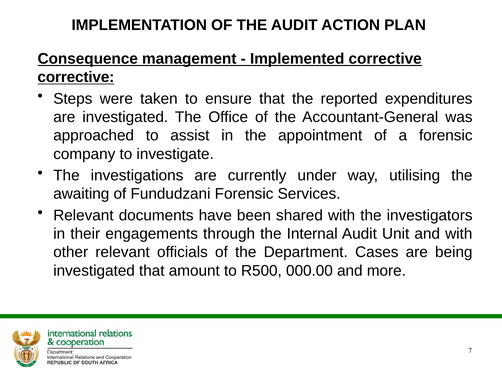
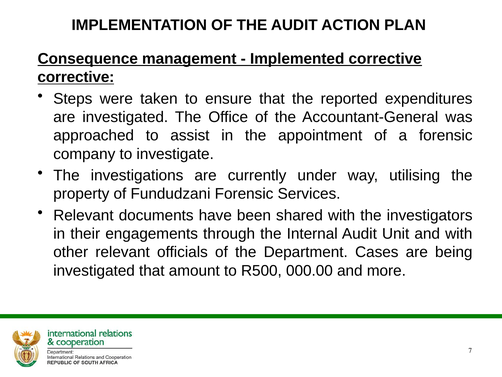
awaiting: awaiting -> property (81, 194)
